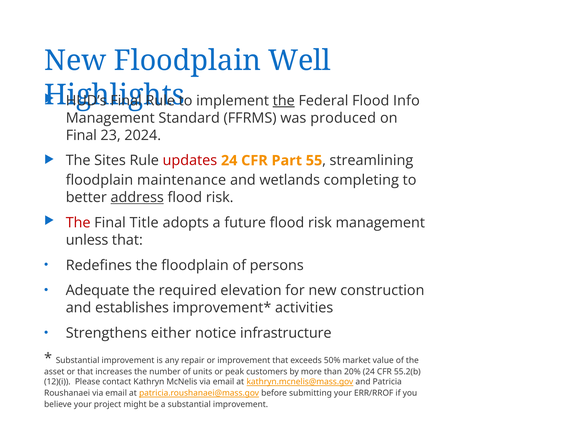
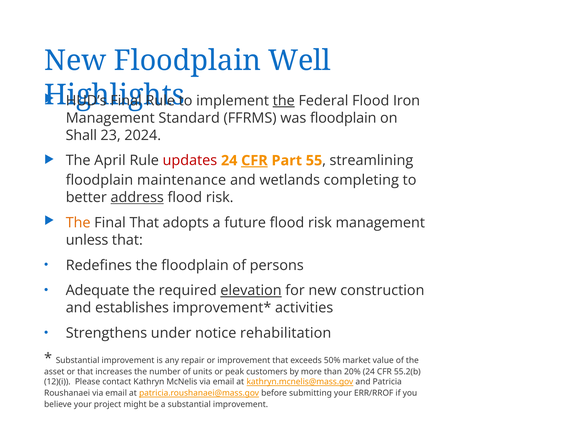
Info: Info -> Iron (407, 101)
was produced: produced -> floodplain (343, 118)
Final: Final -> Shall (81, 135)
Sites: Sites -> April (110, 161)
CFR underline: none -> present (254, 161)
The colour: red -> orange (78, 223)
Final Title: Title -> That (144, 223)
elevation underline: none -> present (251, 291)
either: either -> under (171, 333)
infrastructure: infrastructure -> rehabilitation (286, 333)
